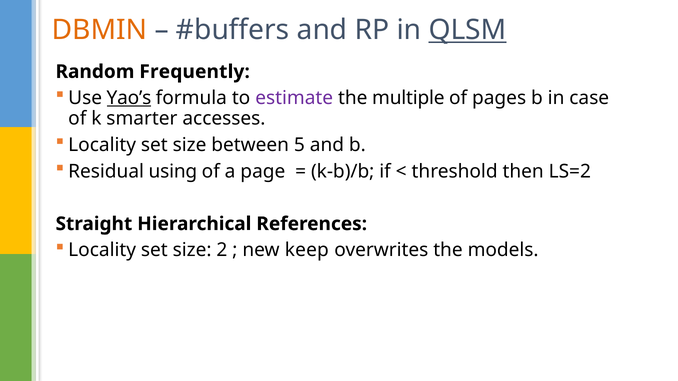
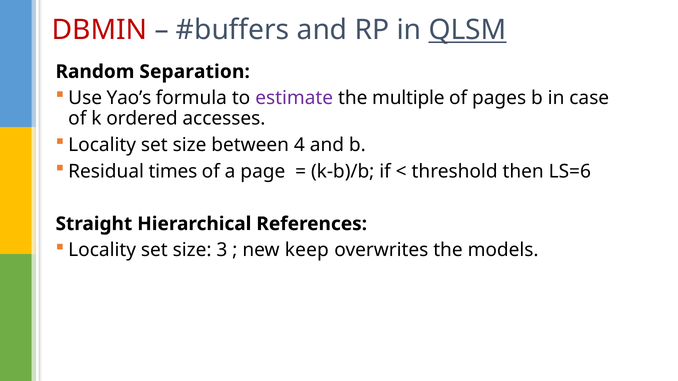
DBMIN colour: orange -> red (99, 30)
Frequently: Frequently -> Separation (195, 72)
Yao’s underline: present -> none (129, 98)
smarter: smarter -> ordered (142, 119)
5: 5 -> 4 (299, 145)
using: using -> times (173, 171)
LS=2: LS=2 -> LS=6 (570, 171)
2: 2 -> 3 (222, 250)
